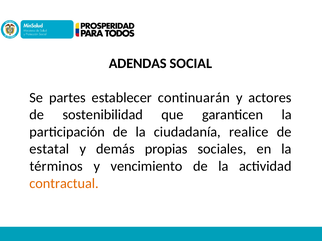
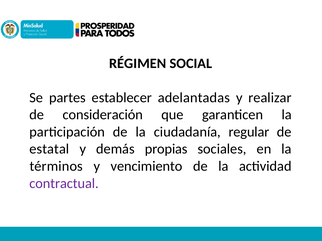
ADENDAS: ADENDAS -> RÉGIMEN (138, 63)
continuarán: continuarán -> adelantadas (194, 98)
actores: actores -> realizar (270, 98)
sostenibilidad: sostenibilidad -> consideración (103, 115)
realice: realice -> regular (249, 132)
contractual colour: orange -> purple (64, 184)
